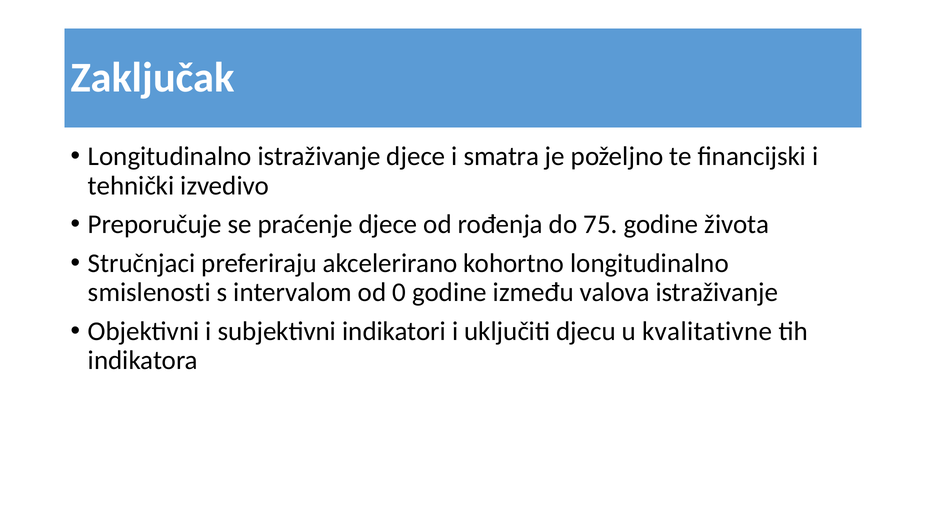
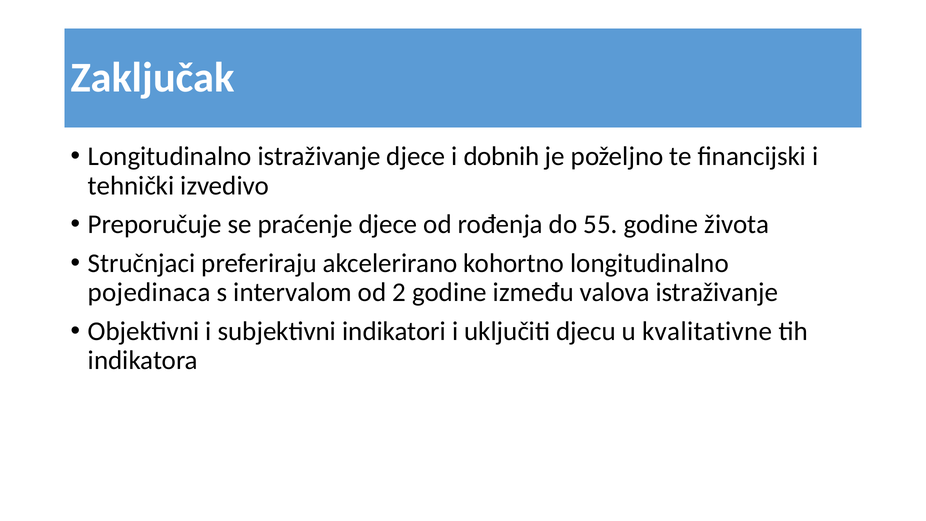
smatra: smatra -> dobnih (501, 157)
75: 75 -> 55 (600, 224)
smislenosti: smislenosti -> pojedinaca (149, 292)
0: 0 -> 2 (399, 292)
